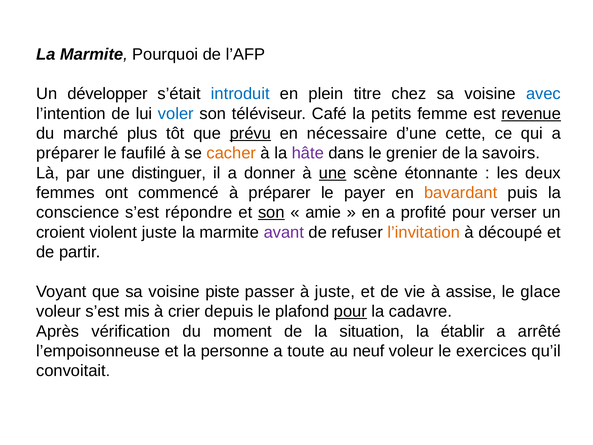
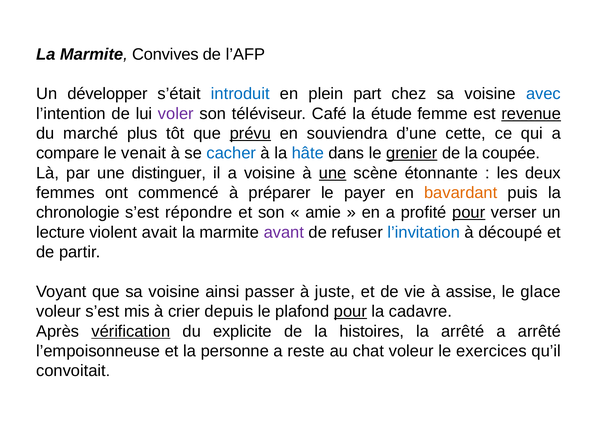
Pourquoi: Pourquoi -> Convives (165, 54)
titre: titre -> part (368, 94)
voler colour: blue -> purple (176, 114)
petits: petits -> étude (392, 114)
nécessaire: nécessaire -> souviendra (347, 133)
préparer: préparer -> compare (68, 153)
faufilé: faufilé -> venait (144, 153)
cacher colour: orange -> blue (231, 153)
hâte colour: purple -> blue (308, 153)
grenier underline: none -> present (412, 153)
savoirs: savoirs -> coupée (511, 153)
a donner: donner -> voisine (270, 173)
conscience: conscience -> chronologie (78, 212)
son underline: present -> none (271, 212)
pour underline: none -> present (469, 212)
croient: croient -> lecture (60, 232)
violent juste: juste -> avait (159, 232)
l’invitation colour: orange -> blue (424, 232)
piste: piste -> ainsi (222, 292)
vérification underline: none -> present (131, 331)
moment: moment -> explicite (242, 331)
situation: situation -> histoires (372, 331)
la établir: établir -> arrêté (463, 331)
toute: toute -> reste (306, 351)
neuf: neuf -> chat (368, 351)
